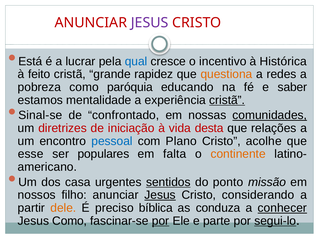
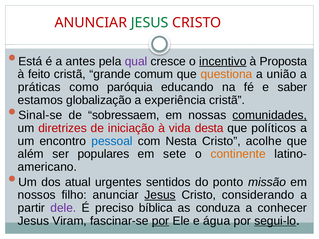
JESUS colour: purple -> green (150, 23)
lucrar: lucrar -> antes (80, 61)
qual colour: blue -> purple (136, 61)
incentivo underline: none -> present (223, 61)
Histórica: Histórica -> Proposta (283, 61)
rapidez: rapidez -> comum (154, 74)
redes: redes -> união (281, 74)
pobreza: pobreza -> práticas (39, 87)
mentalidade: mentalidade -> globalização (99, 100)
cristã underline: present -> none (227, 100)
confrontado: confrontado -> sobressaem (124, 115)
relações: relações -> políticos (274, 128)
Plano: Plano -> Nesta (181, 141)
esse: esse -> além (31, 154)
falta: falta -> sete (175, 154)
casa: casa -> atual (78, 182)
sentidos underline: present -> none (168, 182)
dele colour: orange -> purple (63, 208)
conhecer underline: present -> none (282, 208)
Jesus Como: Como -> Viram (70, 221)
parte: parte -> água (217, 221)
